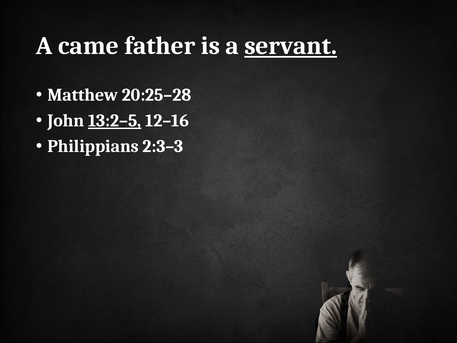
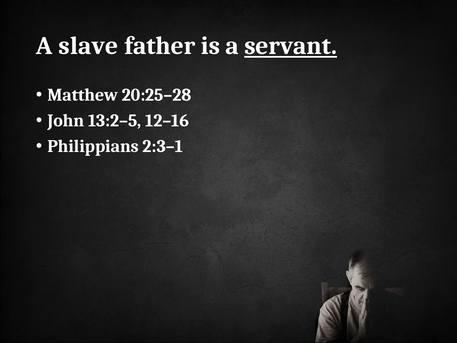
came: came -> slave (88, 46)
13:2–5 underline: present -> none (115, 121)
2:3–3: 2:3–3 -> 2:3–1 (163, 146)
